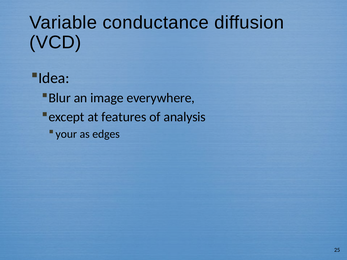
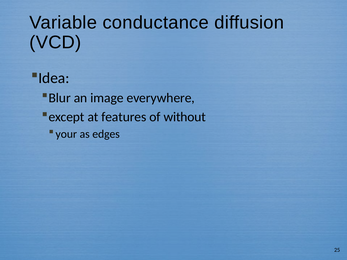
analysis: analysis -> without (185, 117)
